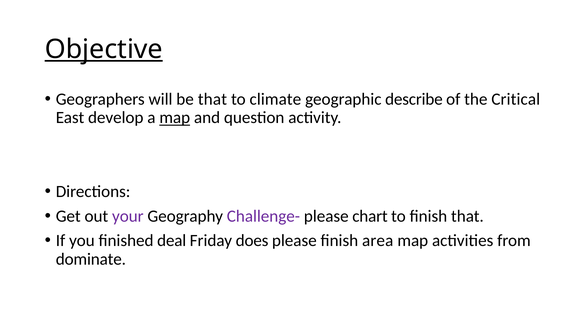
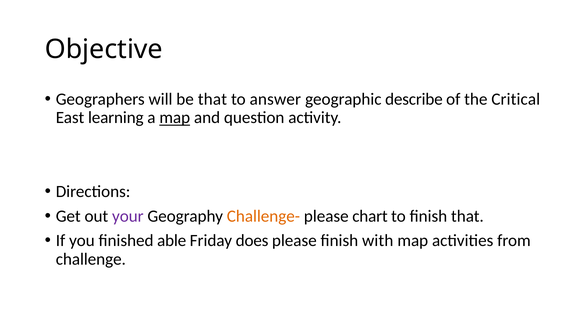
Objective underline: present -> none (104, 49)
climate: climate -> answer (275, 99)
develop: develop -> learning (116, 118)
Challenge- colour: purple -> orange (263, 216)
deal: deal -> able (172, 241)
area: area -> with (378, 241)
dominate: dominate -> challenge (91, 259)
